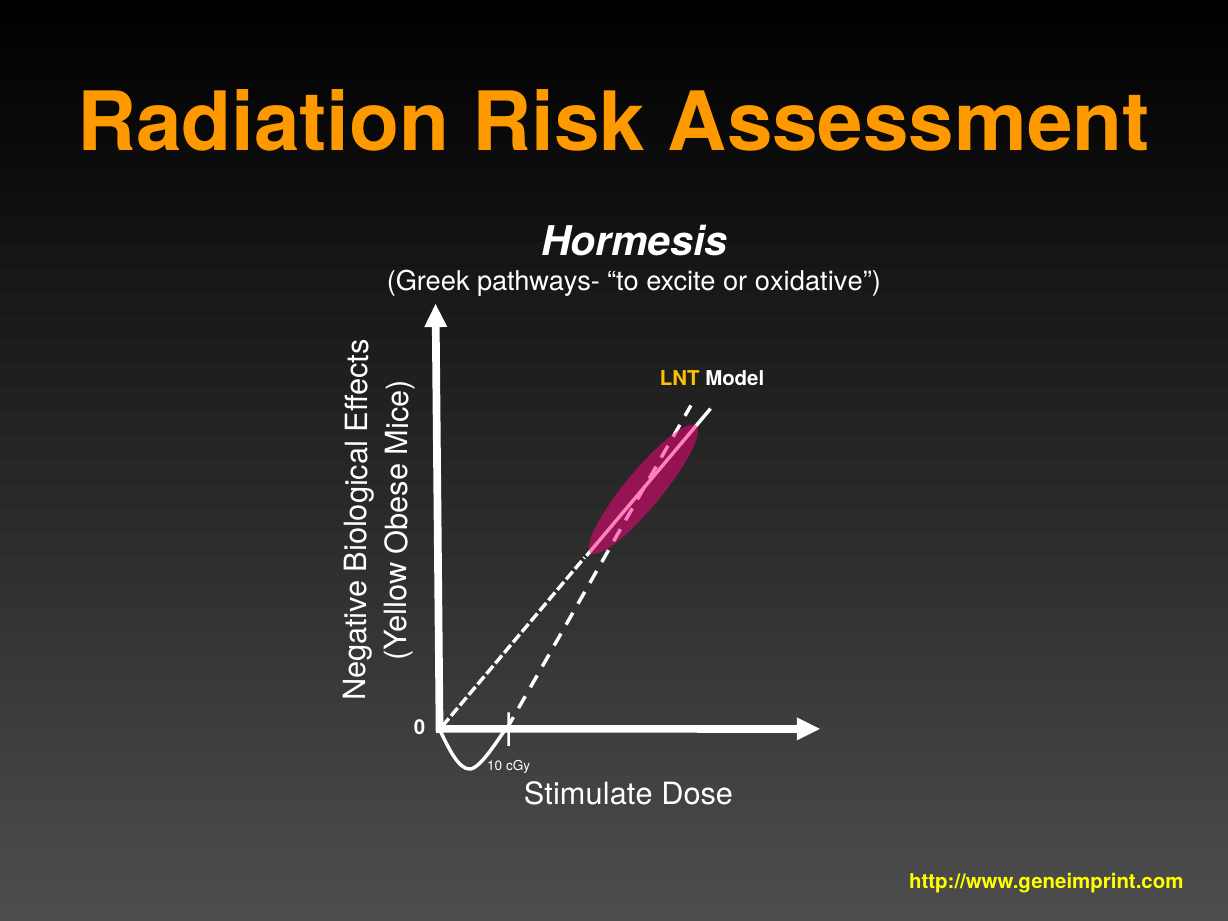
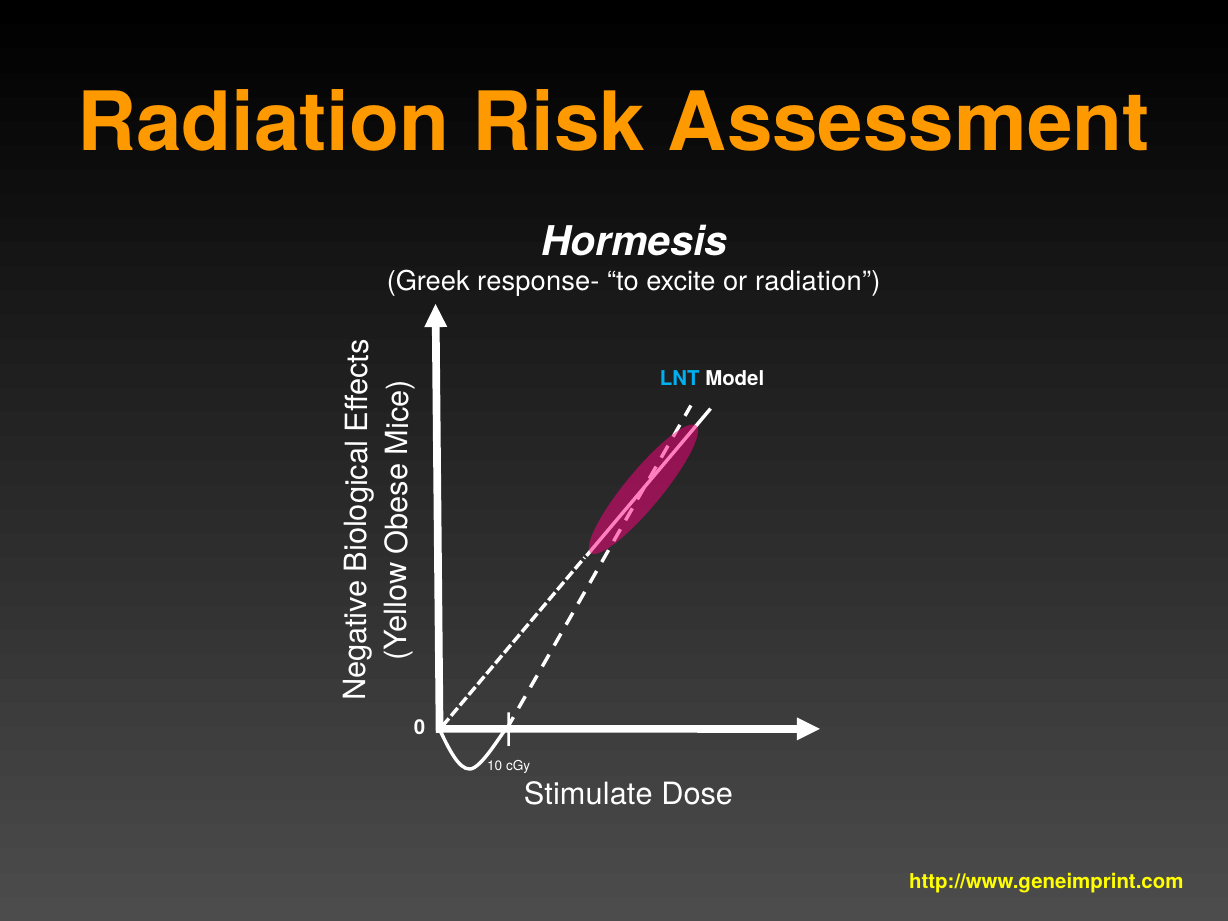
pathways-: pathways- -> response- (538, 282)
or oxidative: oxidative -> radiation (818, 282)
LNT colour: yellow -> light blue (680, 379)
